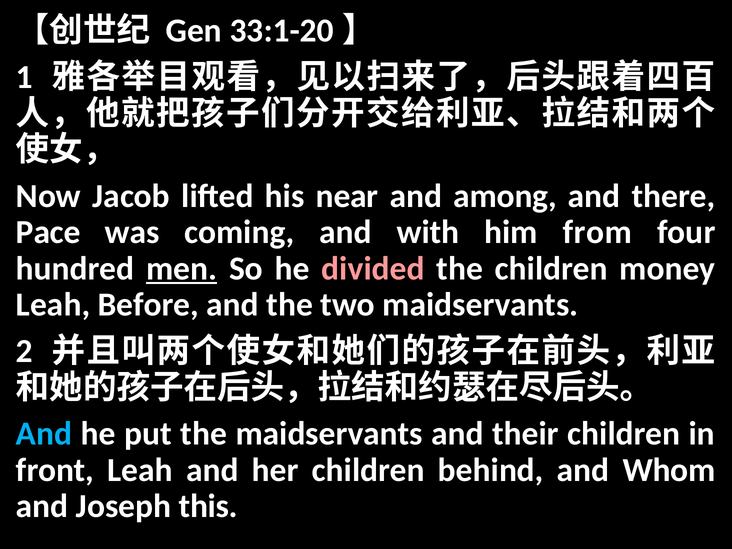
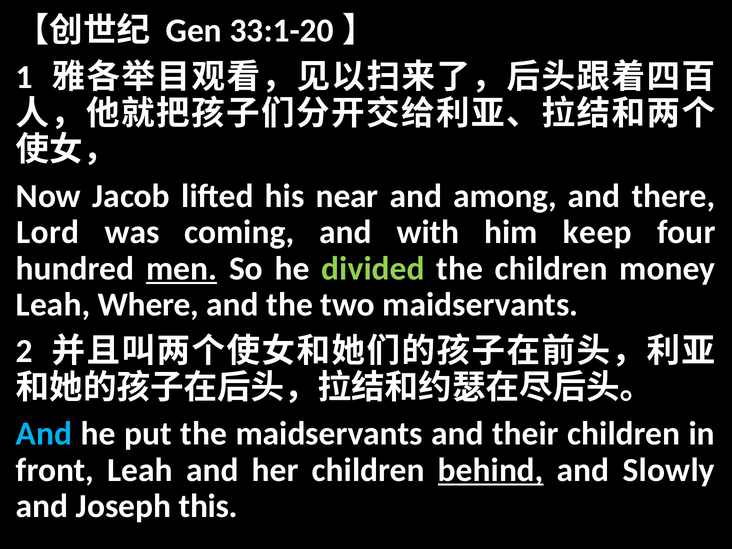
Pace: Pace -> Lord (48, 232)
from: from -> keep (597, 232)
divided colour: pink -> light green (373, 269)
Before: Before -> Where (148, 305)
behind underline: none -> present (491, 470)
Whom: Whom -> Slowly (669, 470)
